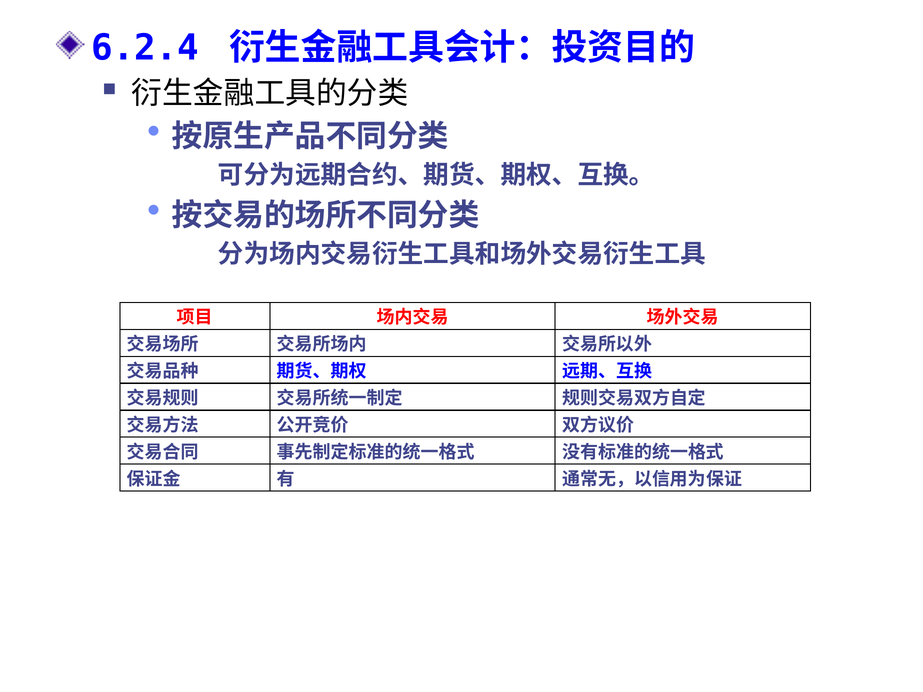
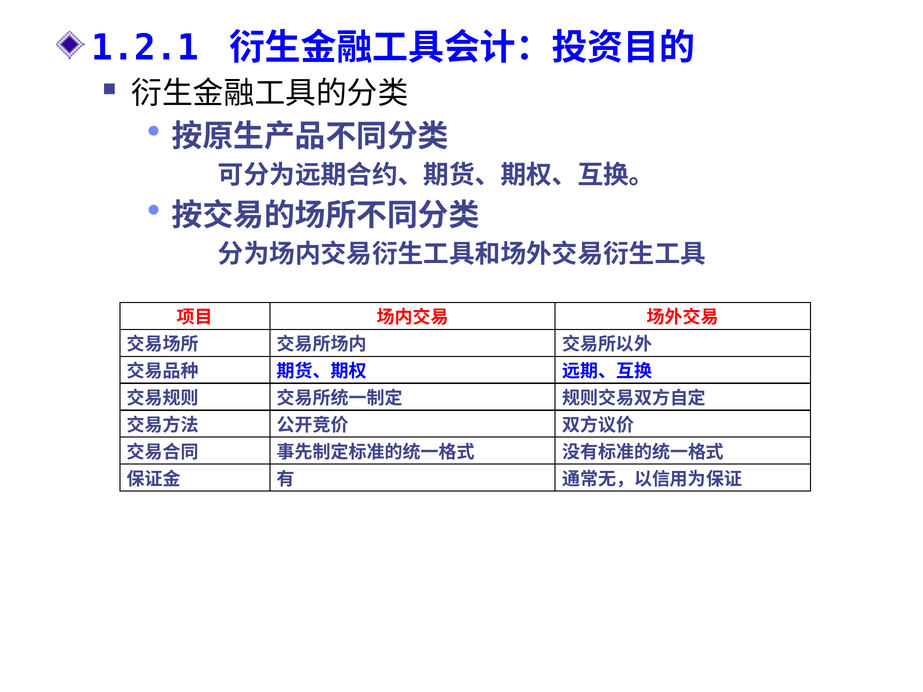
6.2.4: 6.2.4 -> 1.2.1 (145, 48)
